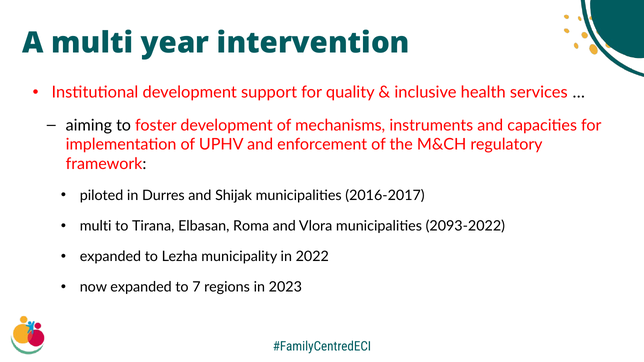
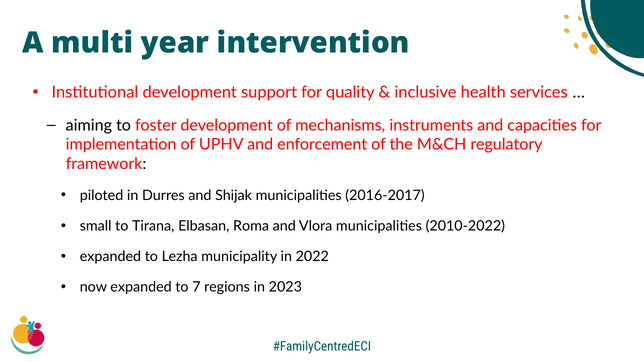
multi: multi -> small (96, 226)
2093-2022: 2093-2022 -> 2010-2022 (465, 226)
